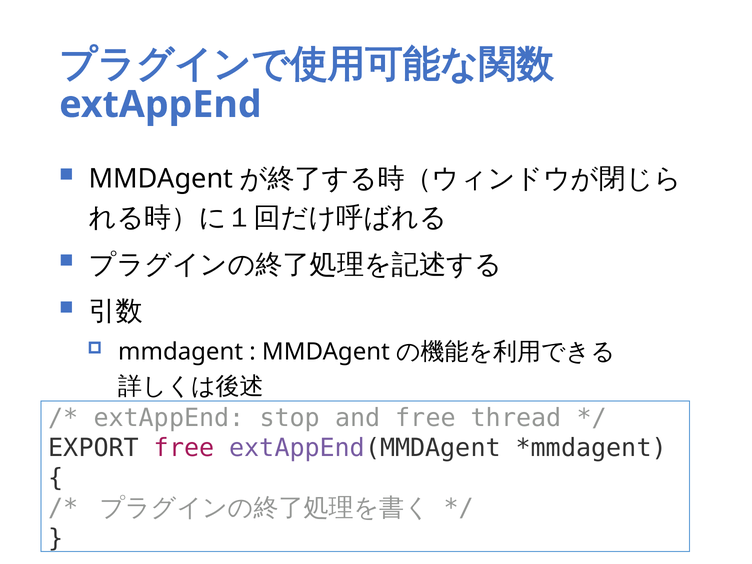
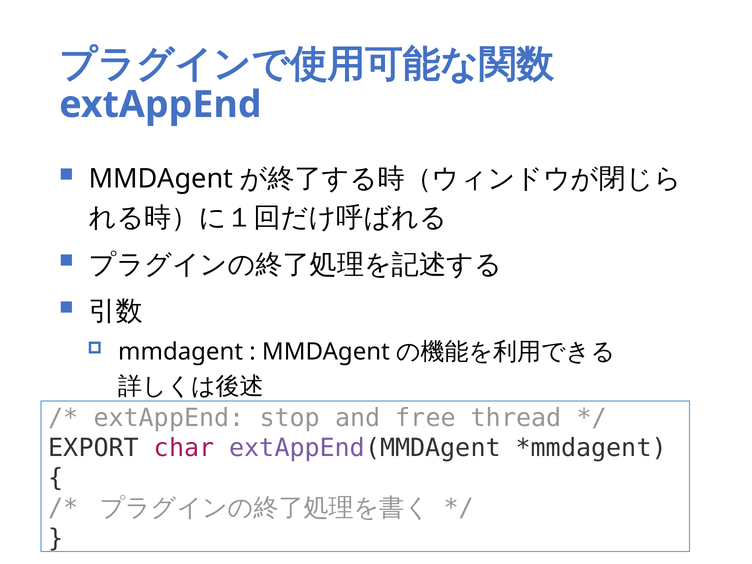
EXPORT free: free -> char (184, 448)
